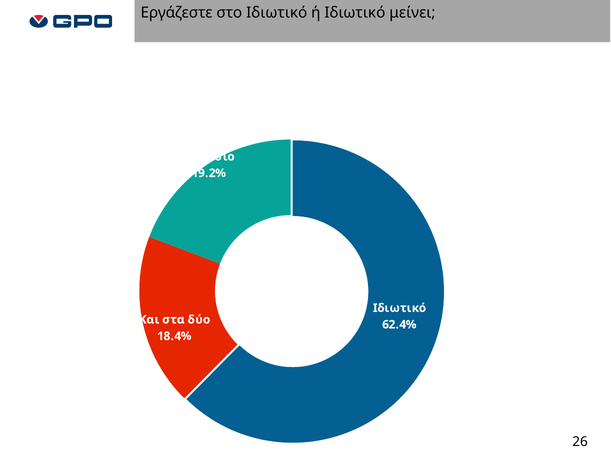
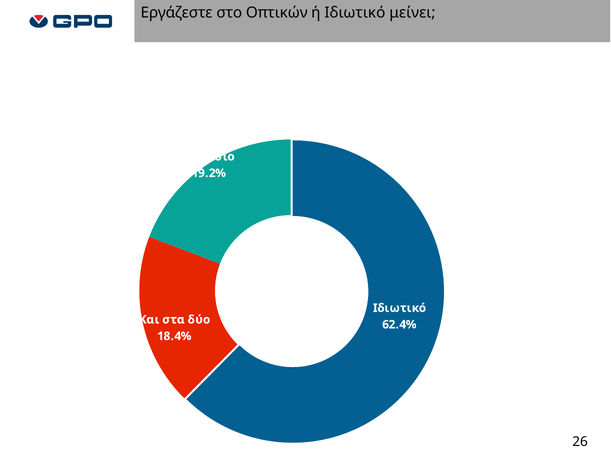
στο Ιδιωτικό: Ιδιωτικό -> Οπτικών (277, 13)
